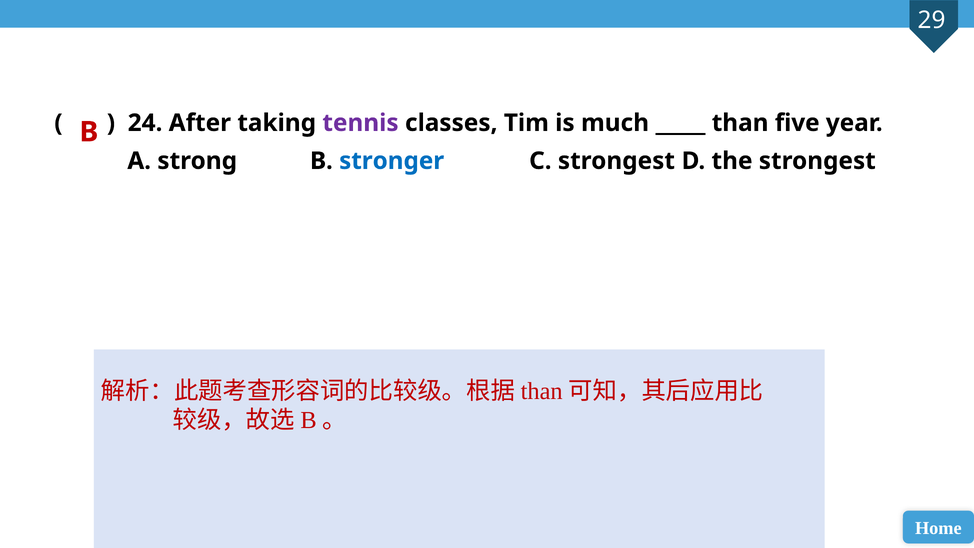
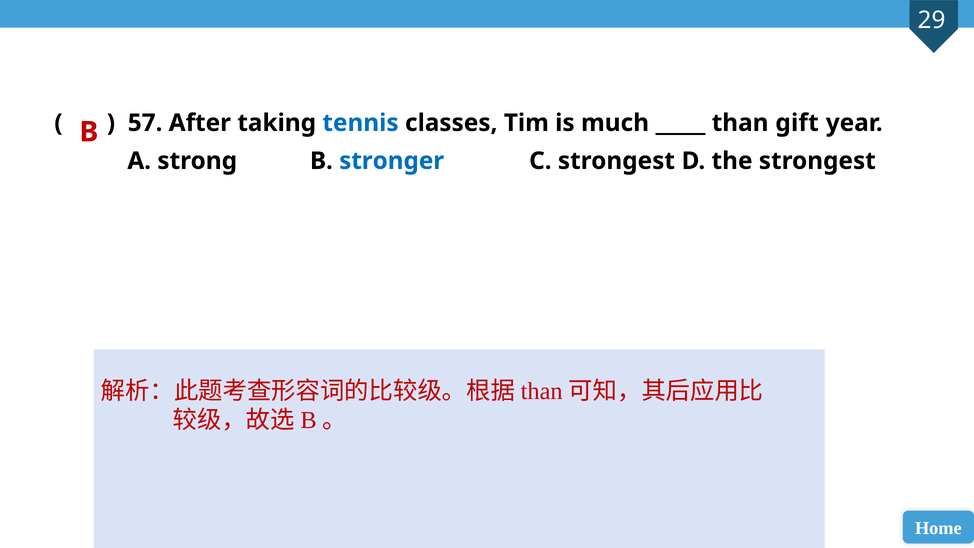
24: 24 -> 57 (145, 123)
tennis colour: purple -> blue (360, 123)
five: five -> gift (797, 123)
